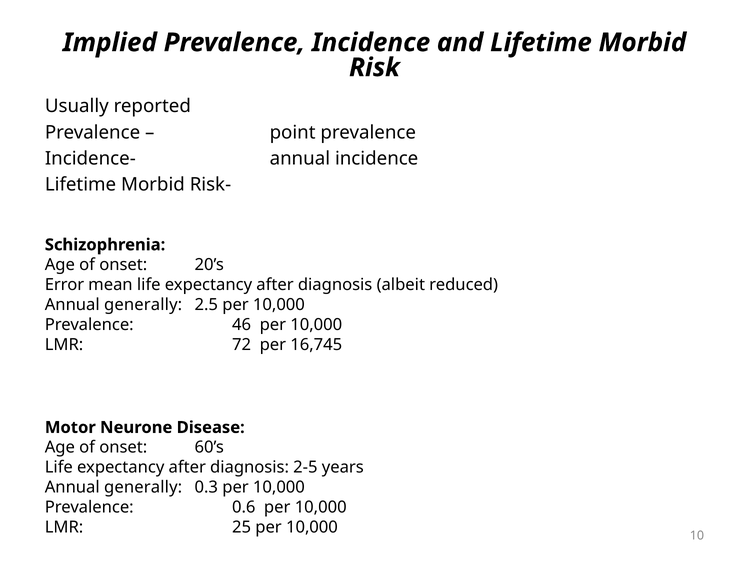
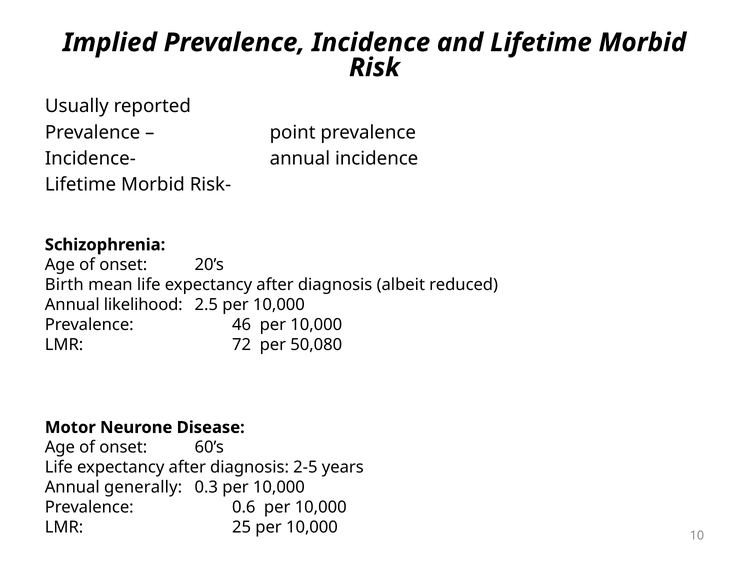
Error: Error -> Birth (64, 285)
generally: generally -> likelihood (143, 305)
16,745: 16,745 -> 50,080 (316, 345)
